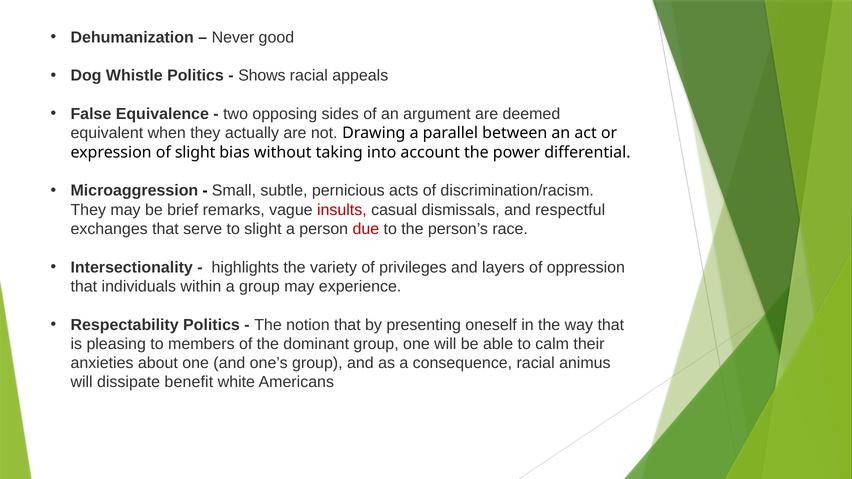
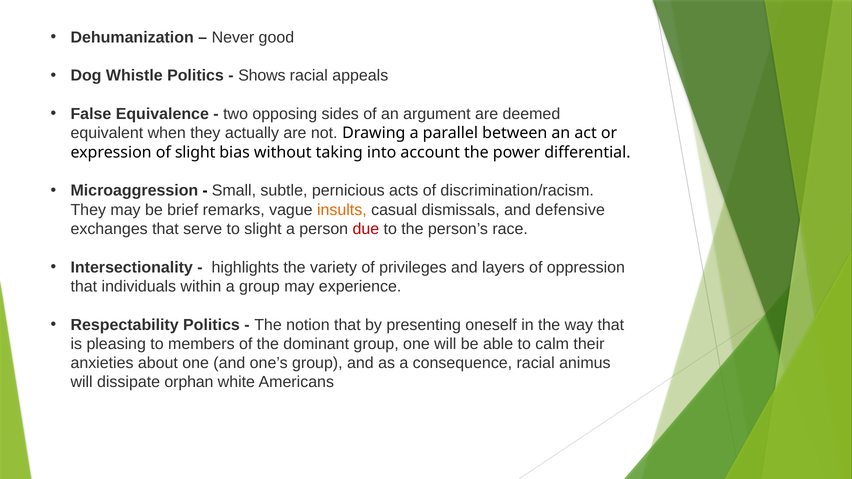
insults colour: red -> orange (342, 210)
respectful: respectful -> defensive (570, 210)
benefit: benefit -> orphan (189, 382)
